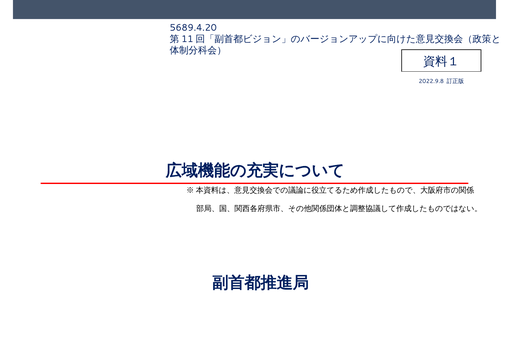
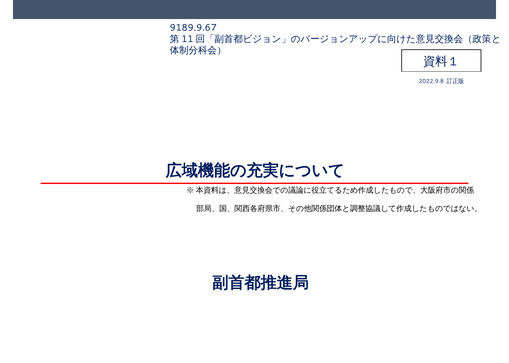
5689.4.20: 5689.4.20 -> 9189.9.67 (193, 28)
